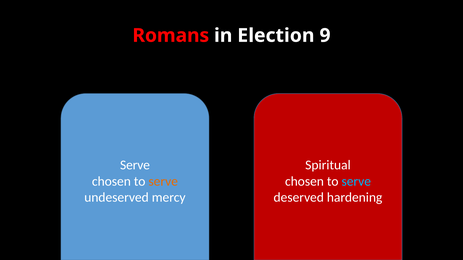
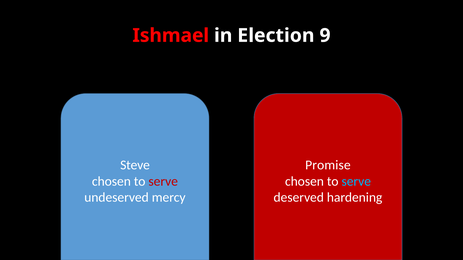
Romans: Romans -> Ishmael (171, 36)
Serve: Serve -> Steve (135, 165)
Spiritual: Spiritual -> Promise (328, 165)
serve colour: orange -> red (163, 182)
